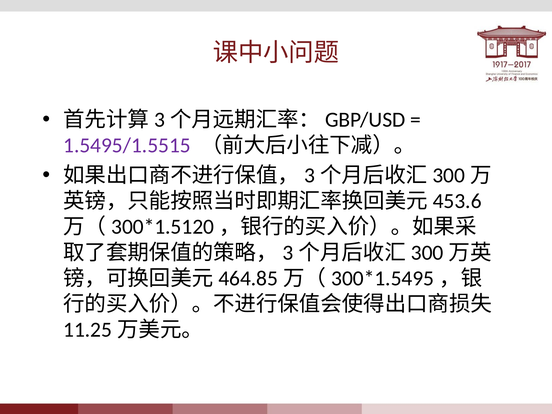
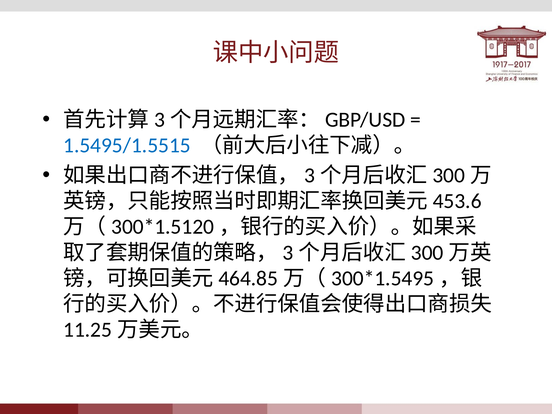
1.5495/1.5515 colour: purple -> blue (127, 145)
